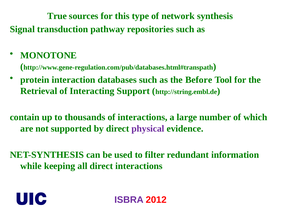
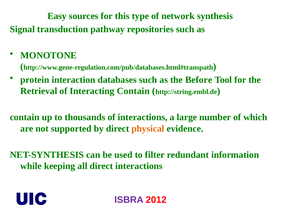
True: True -> Easy (57, 16)
Interacting Support: Support -> Contain (133, 91)
physical colour: purple -> orange (148, 128)
